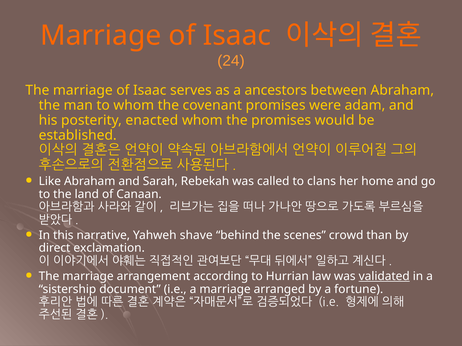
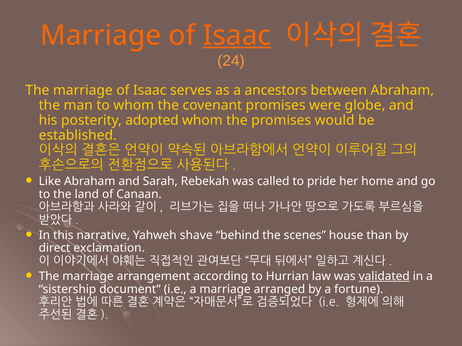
Isaac underline: none -> present (237, 36)
adam: adam -> globe (365, 105)
enacted: enacted -> adopted (152, 120)
clans: clans -> pride (322, 182)
crowd: crowd -> house (346, 236)
